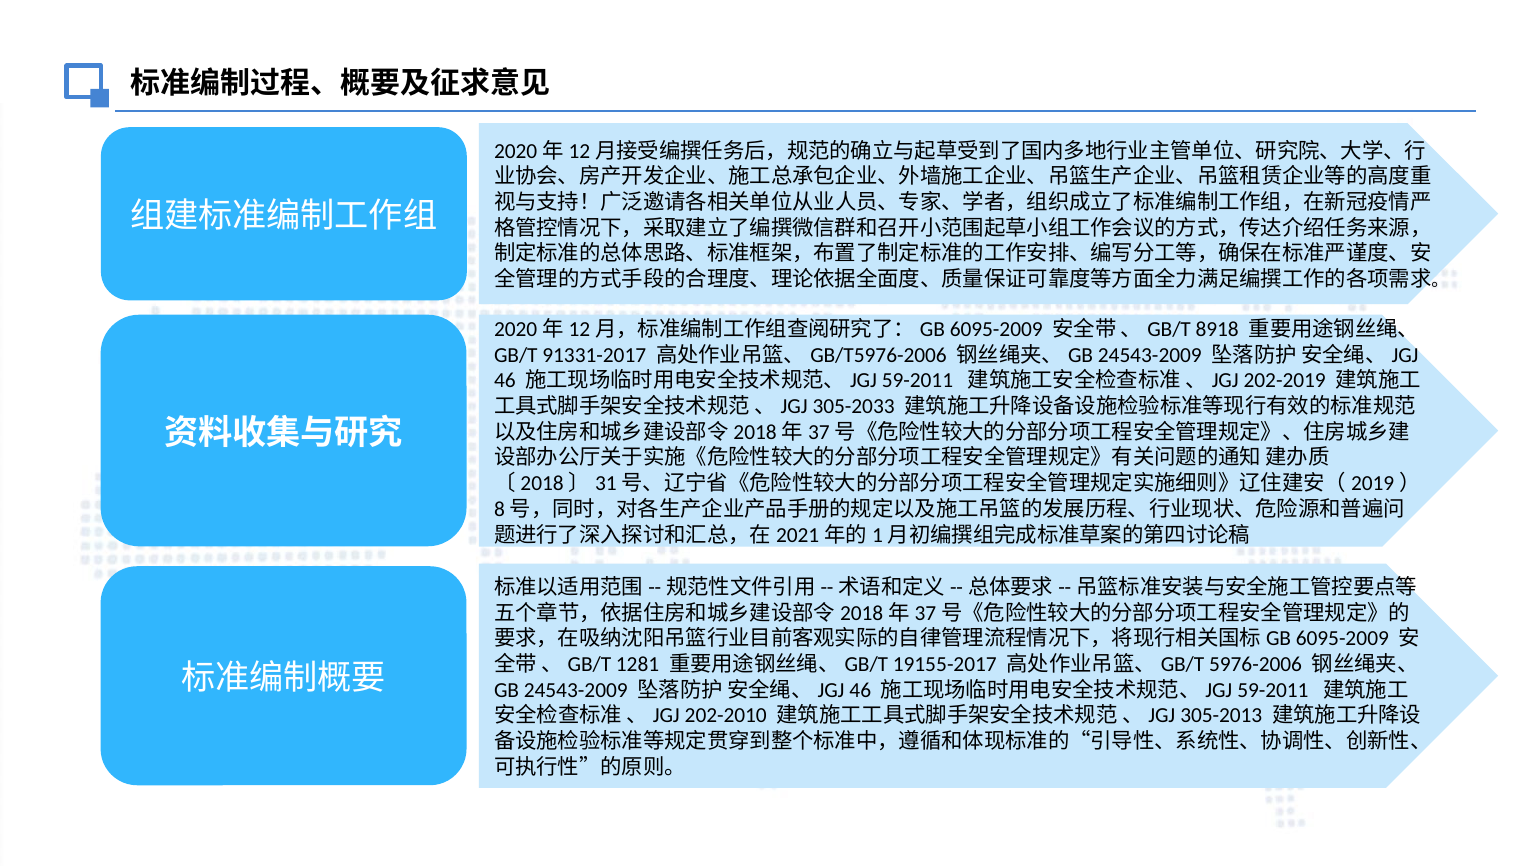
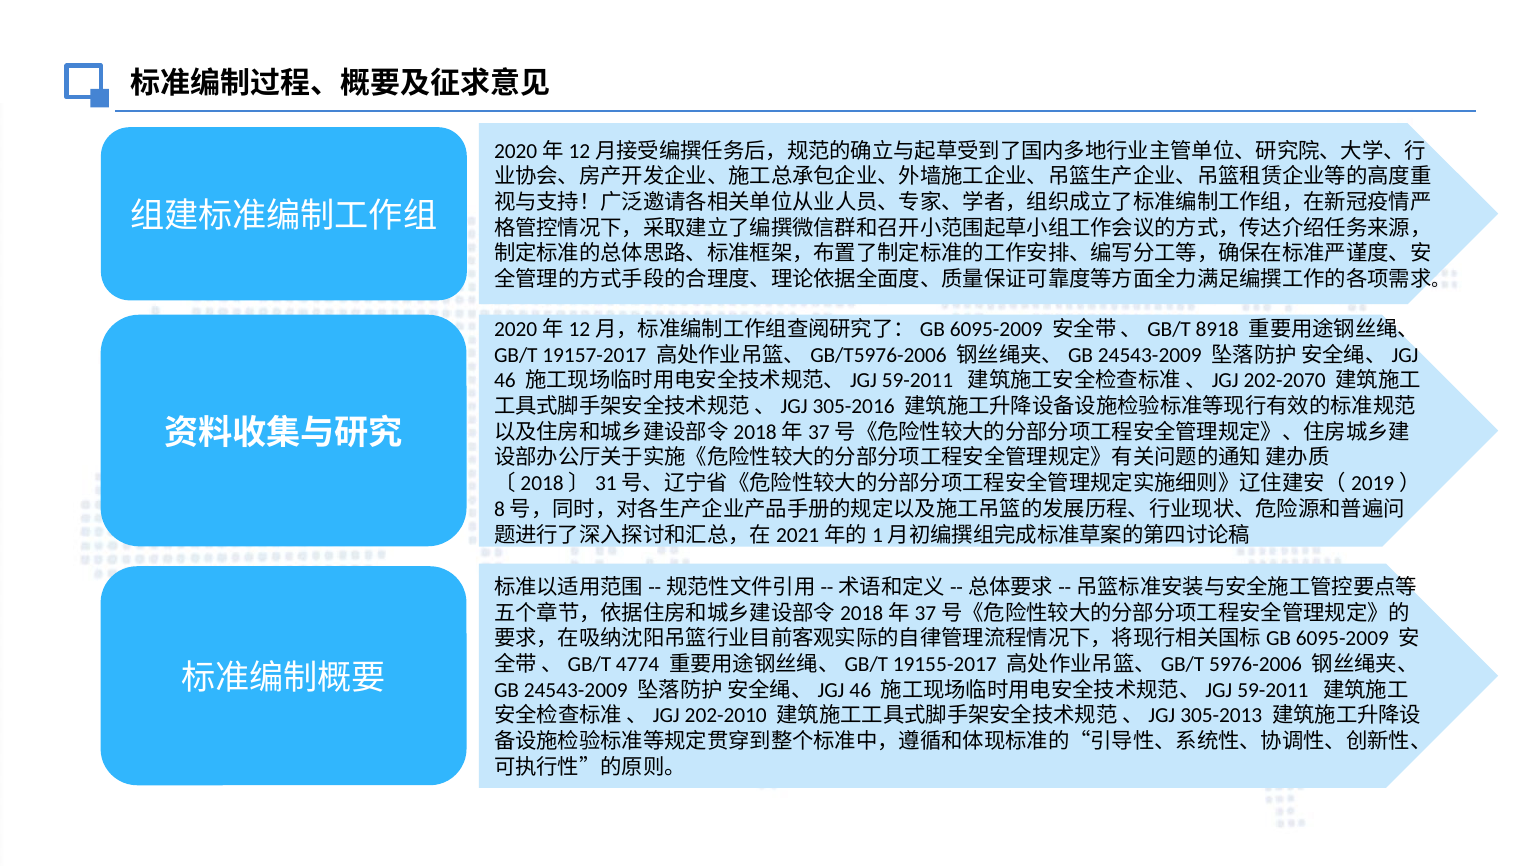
91331-2017: 91331-2017 -> 19157-2017 (594, 355)
202-2019: 202-2019 -> 202-2070 (1285, 381)
305-2033: 305-2033 -> 305-2016 (854, 407)
1281: 1281 -> 4774 (638, 665)
